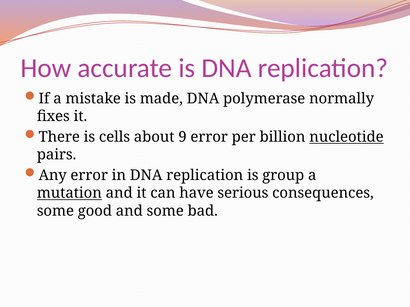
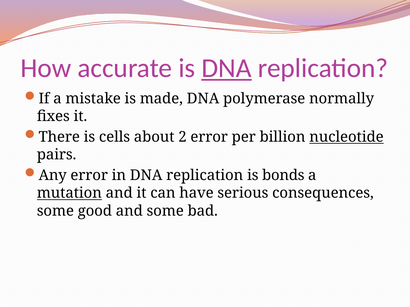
DNA underline: none -> present (227, 68)
9: 9 -> 2 (183, 137)
group: group -> bonds (283, 176)
